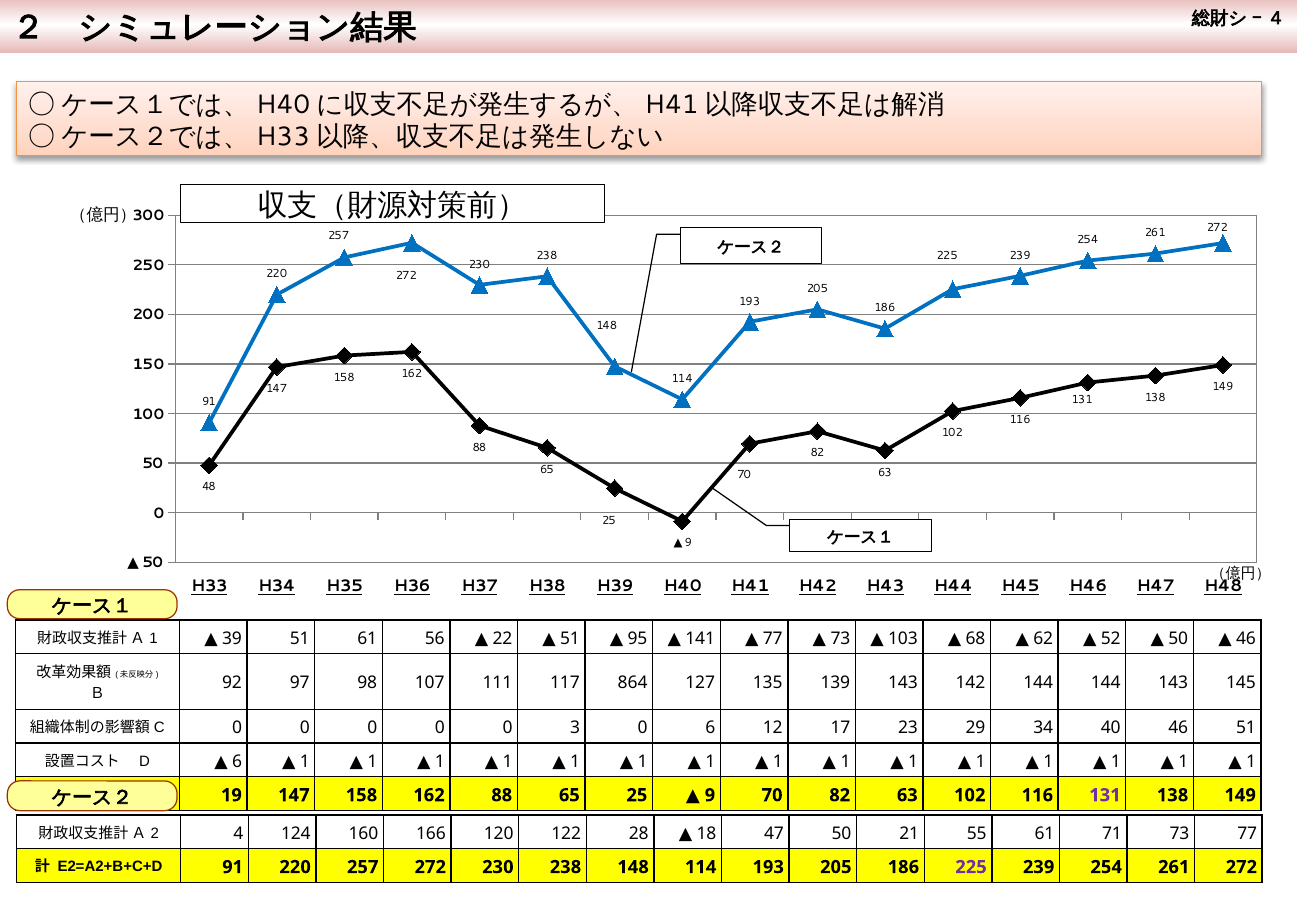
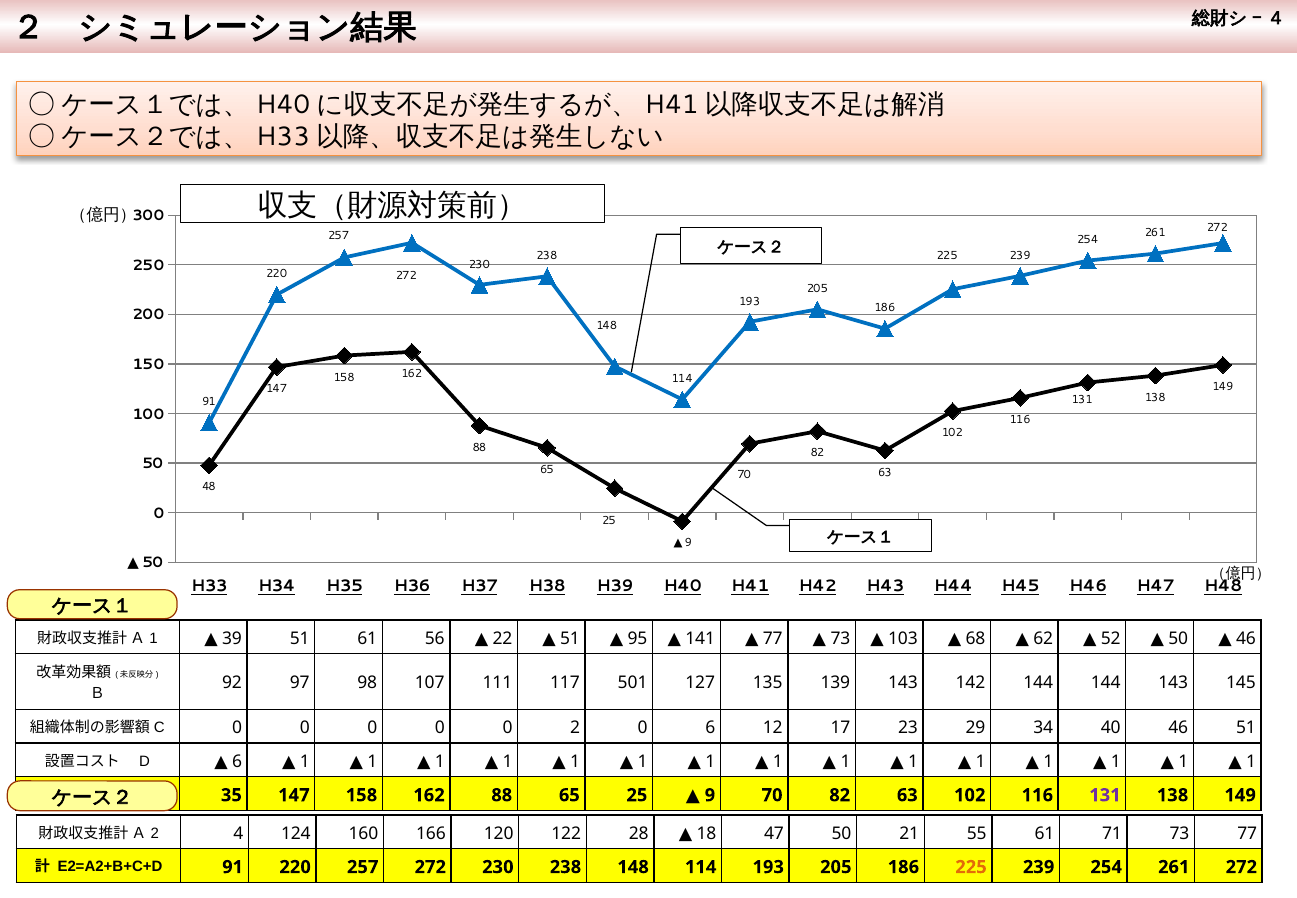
864: 864 -> 501 (633, 683)
0 3: 3 -> 2 (575, 728)
19: 19 -> 35 (231, 795)
225 colour: purple -> orange (971, 867)
